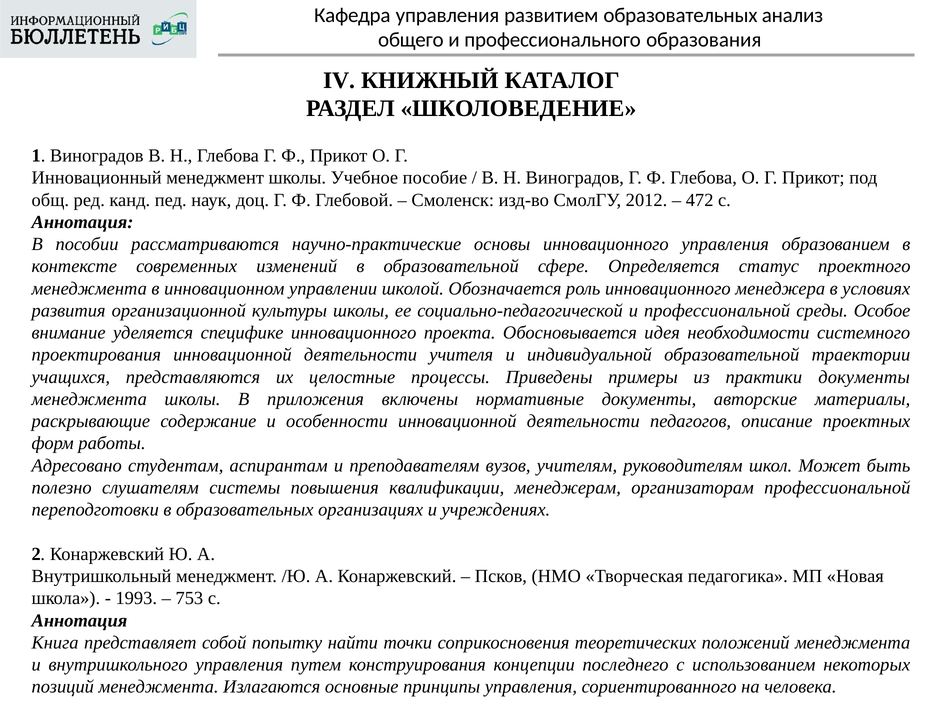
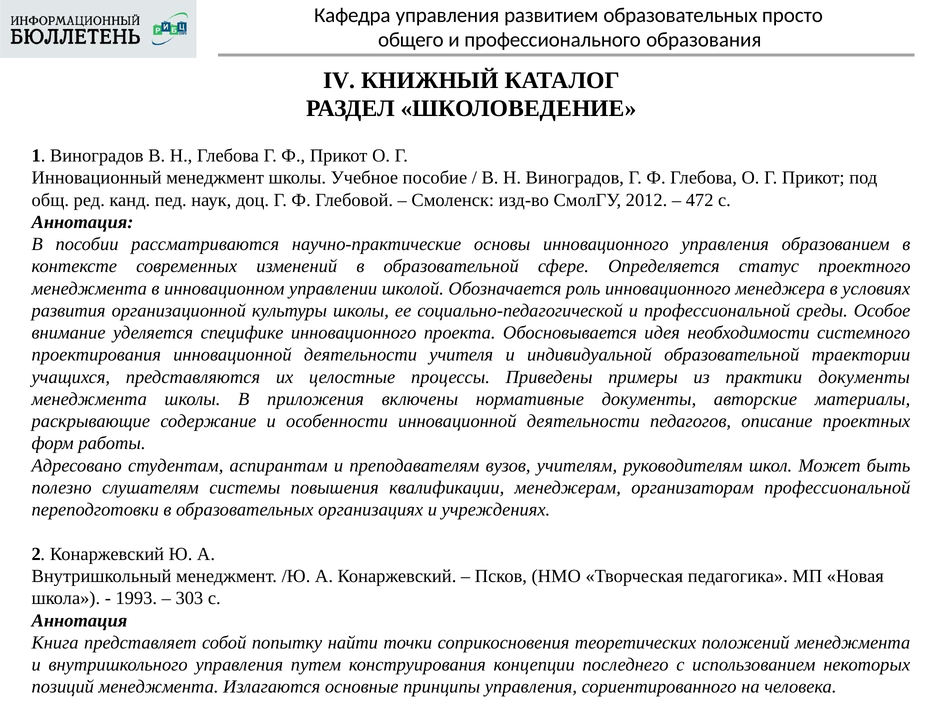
анализ: анализ -> просто (792, 15)
753: 753 -> 303 (189, 598)
